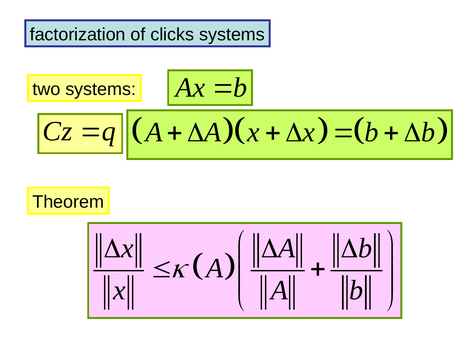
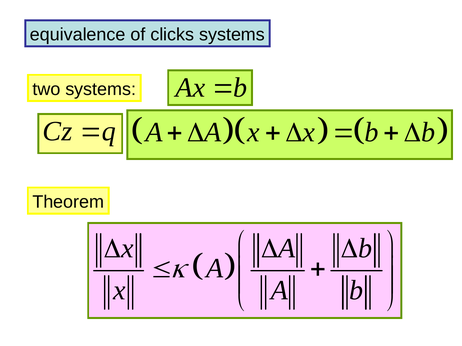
factorization: factorization -> equivalence (78, 35)
